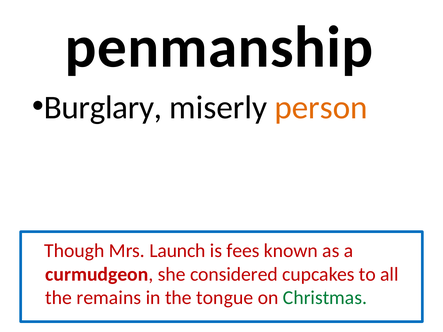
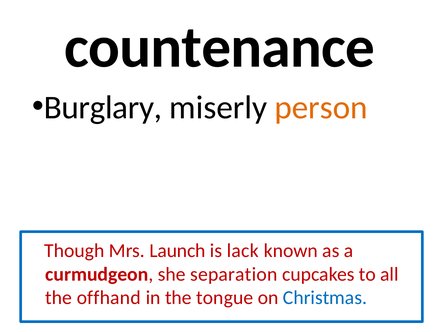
penmanship: penmanship -> countenance (220, 47)
fees: fees -> lack (243, 251)
considered: considered -> separation (234, 274)
remains: remains -> offhand (109, 298)
Christmas colour: green -> blue (325, 298)
